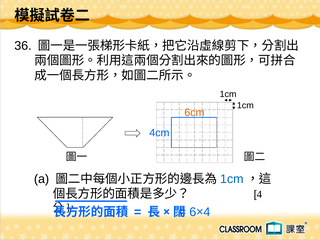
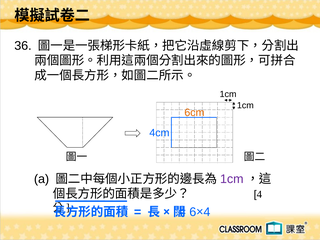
1cm colour: blue -> purple (232, 179)
